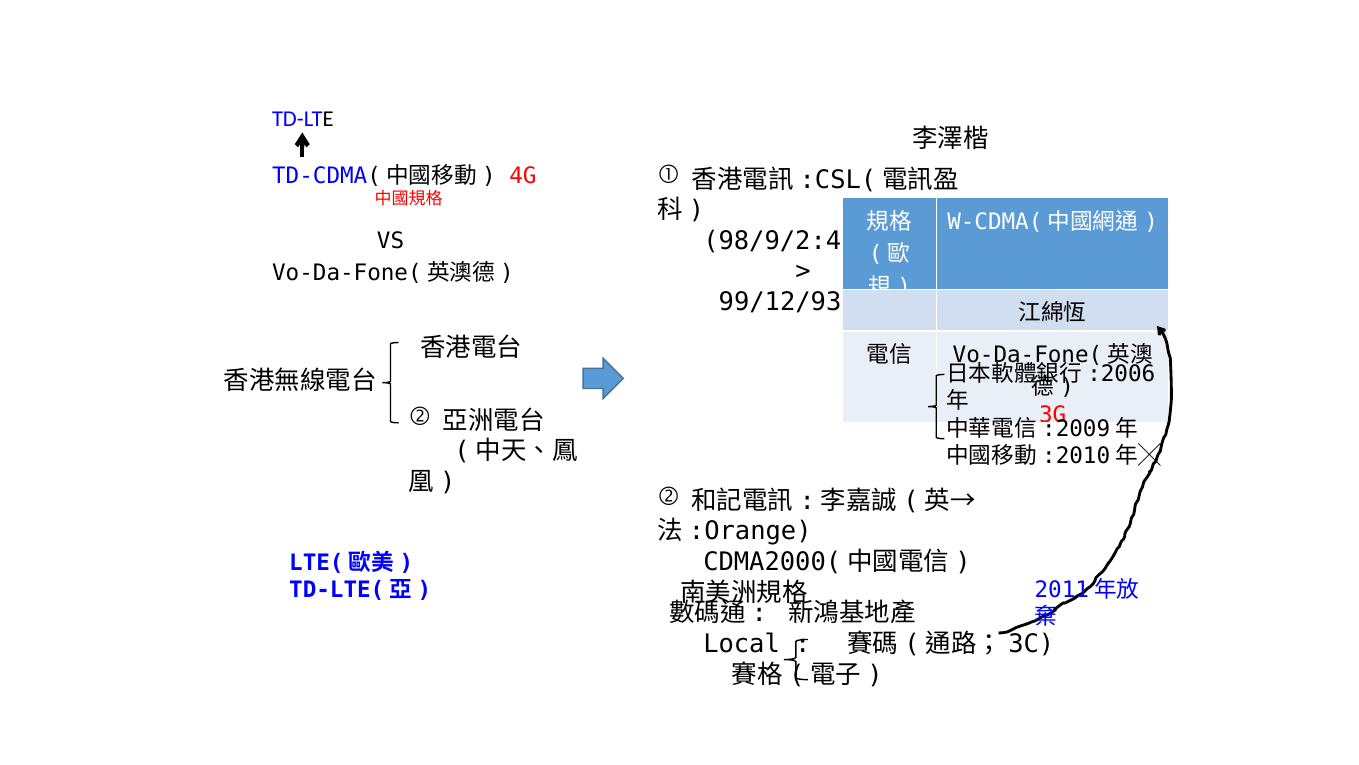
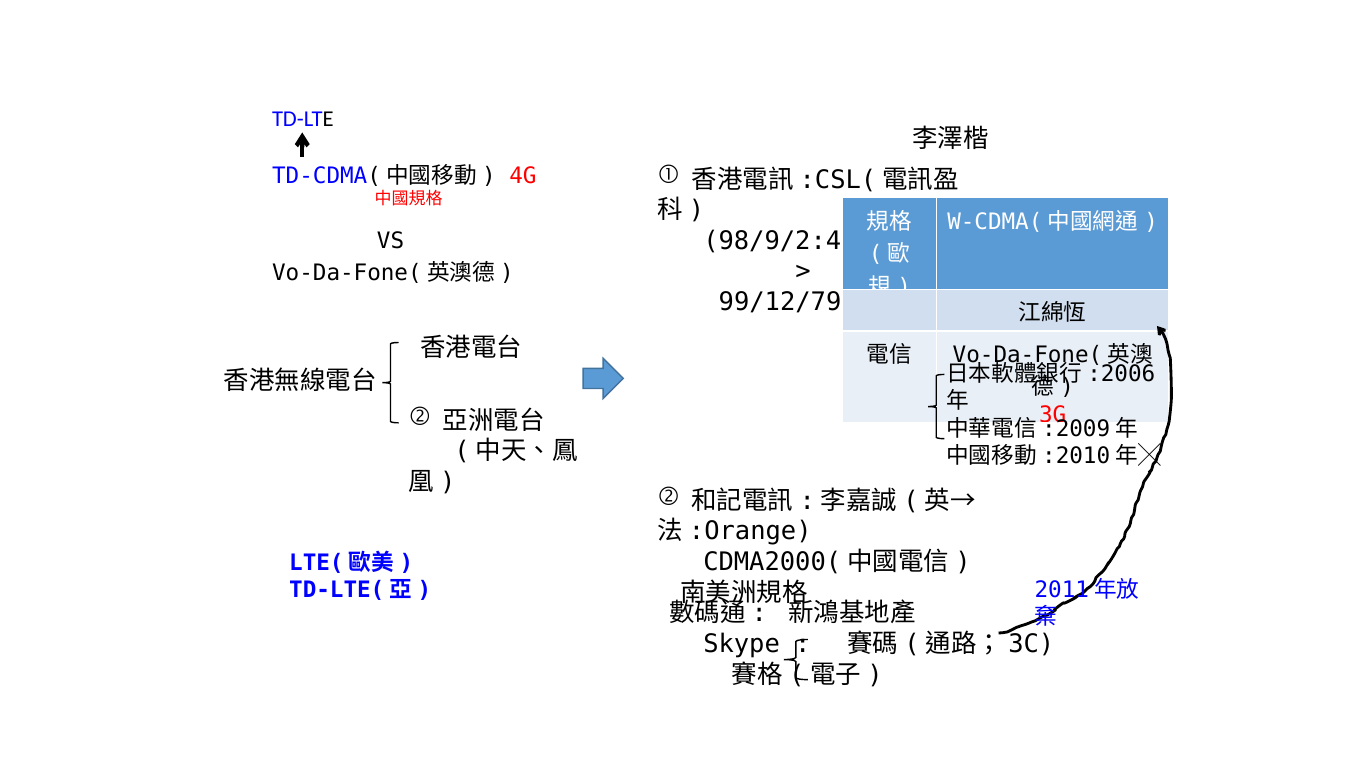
99/12/93: 99/12/93 -> 99/12/79 (780, 302)
Local: Local -> Skype (742, 644)
